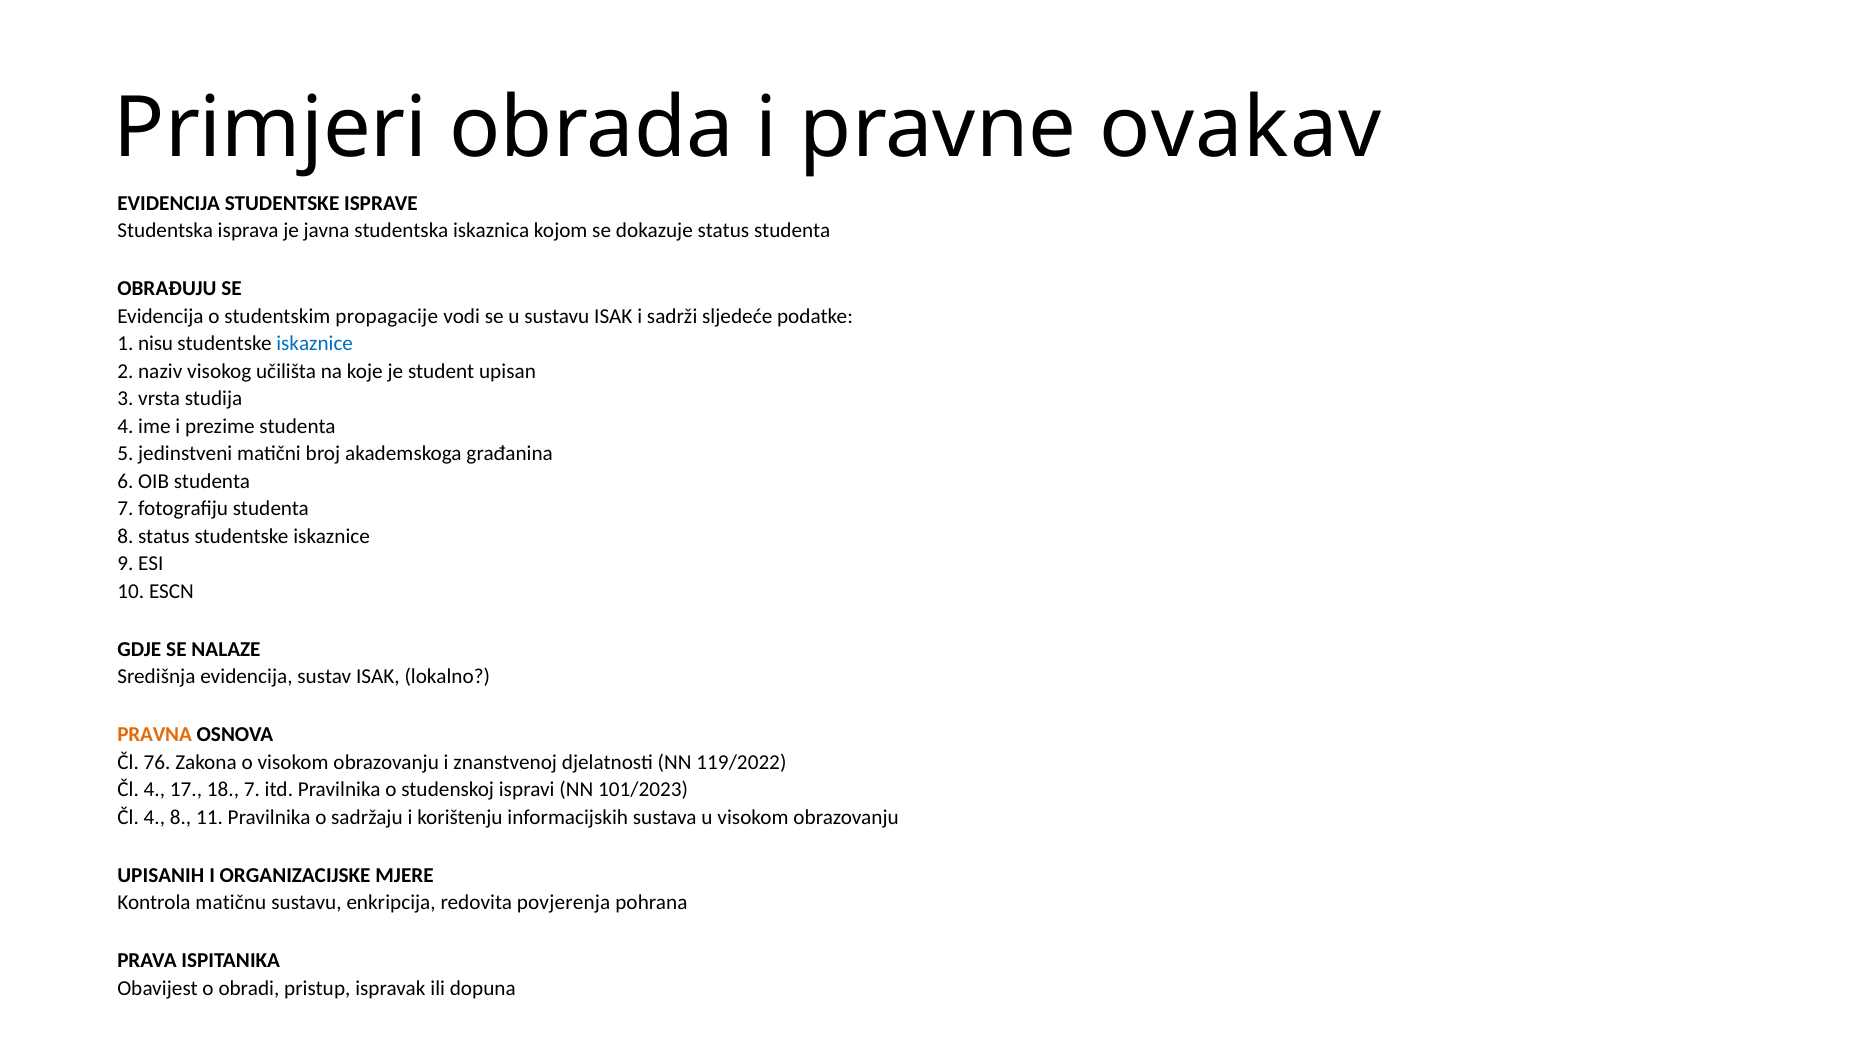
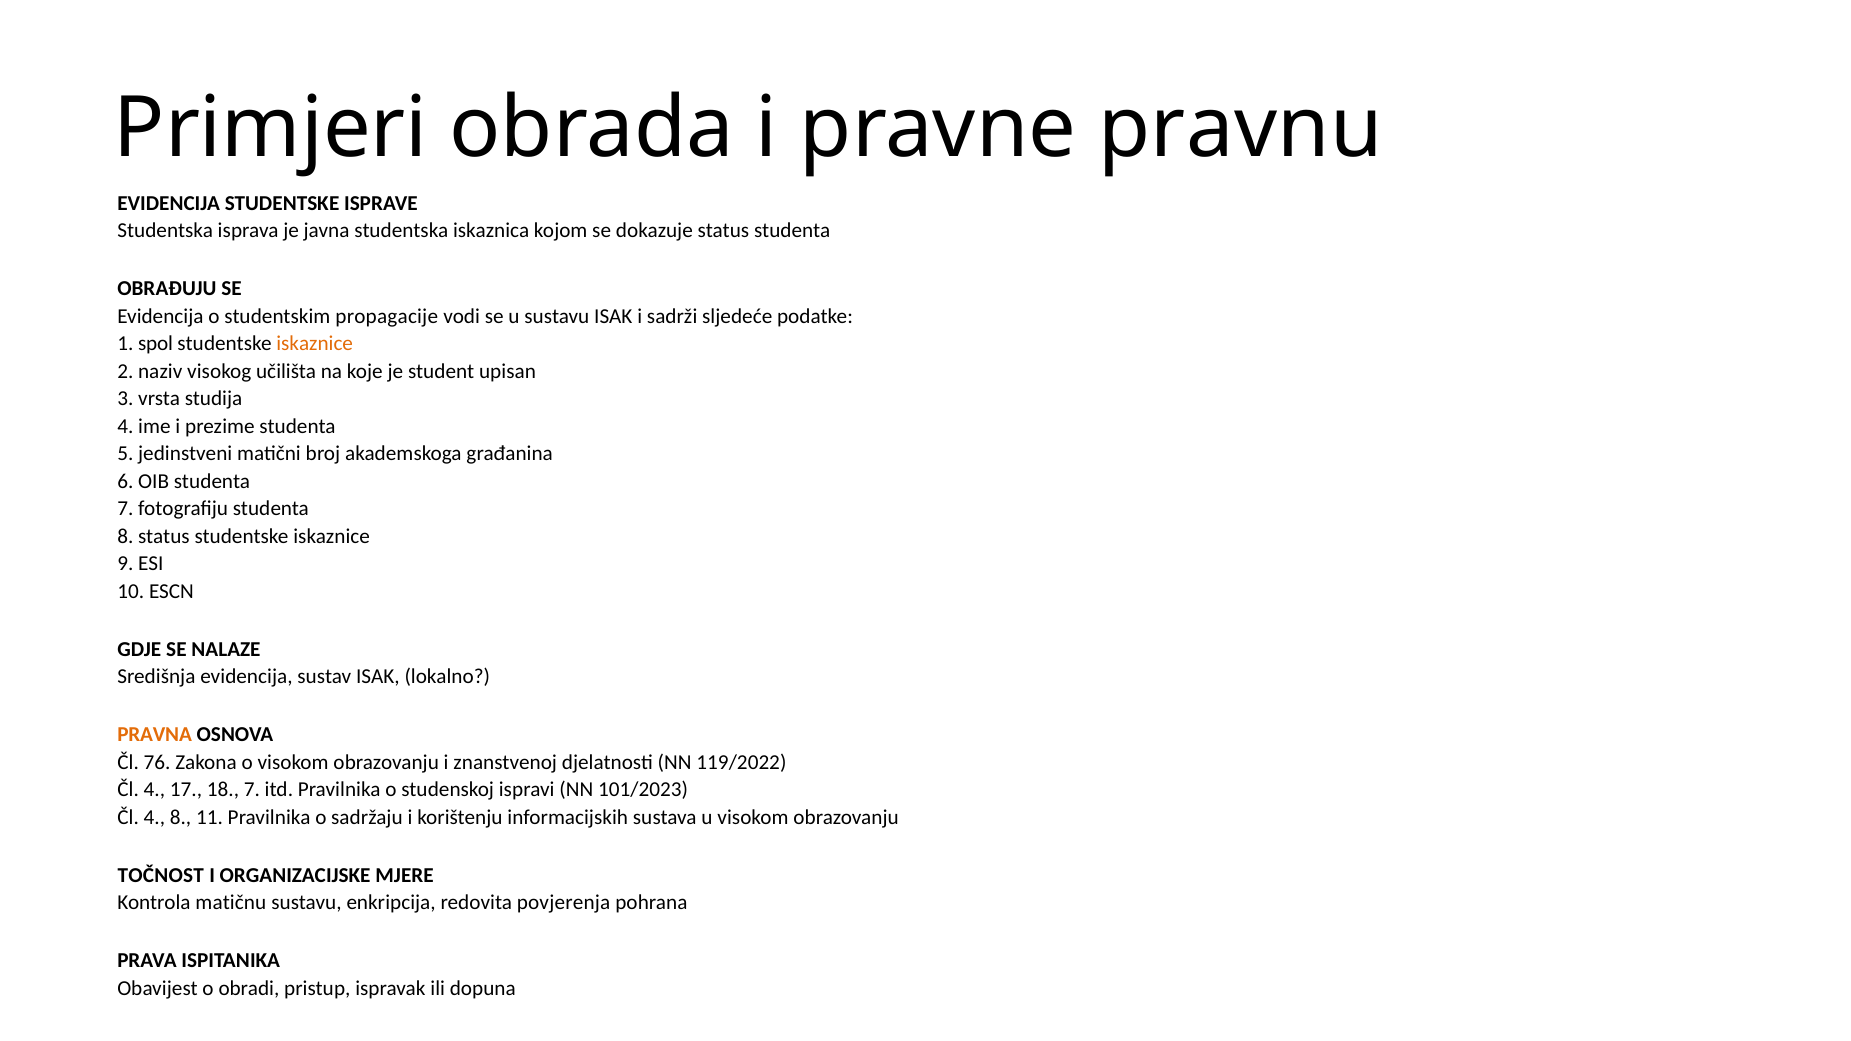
ovakav: ovakav -> pravnu (1241, 128)
nisu: nisu -> spol (156, 344)
iskaznice colour: blue -> orange (315, 344)
UPISANIH: UPISANIH -> TOČNOST (161, 875)
